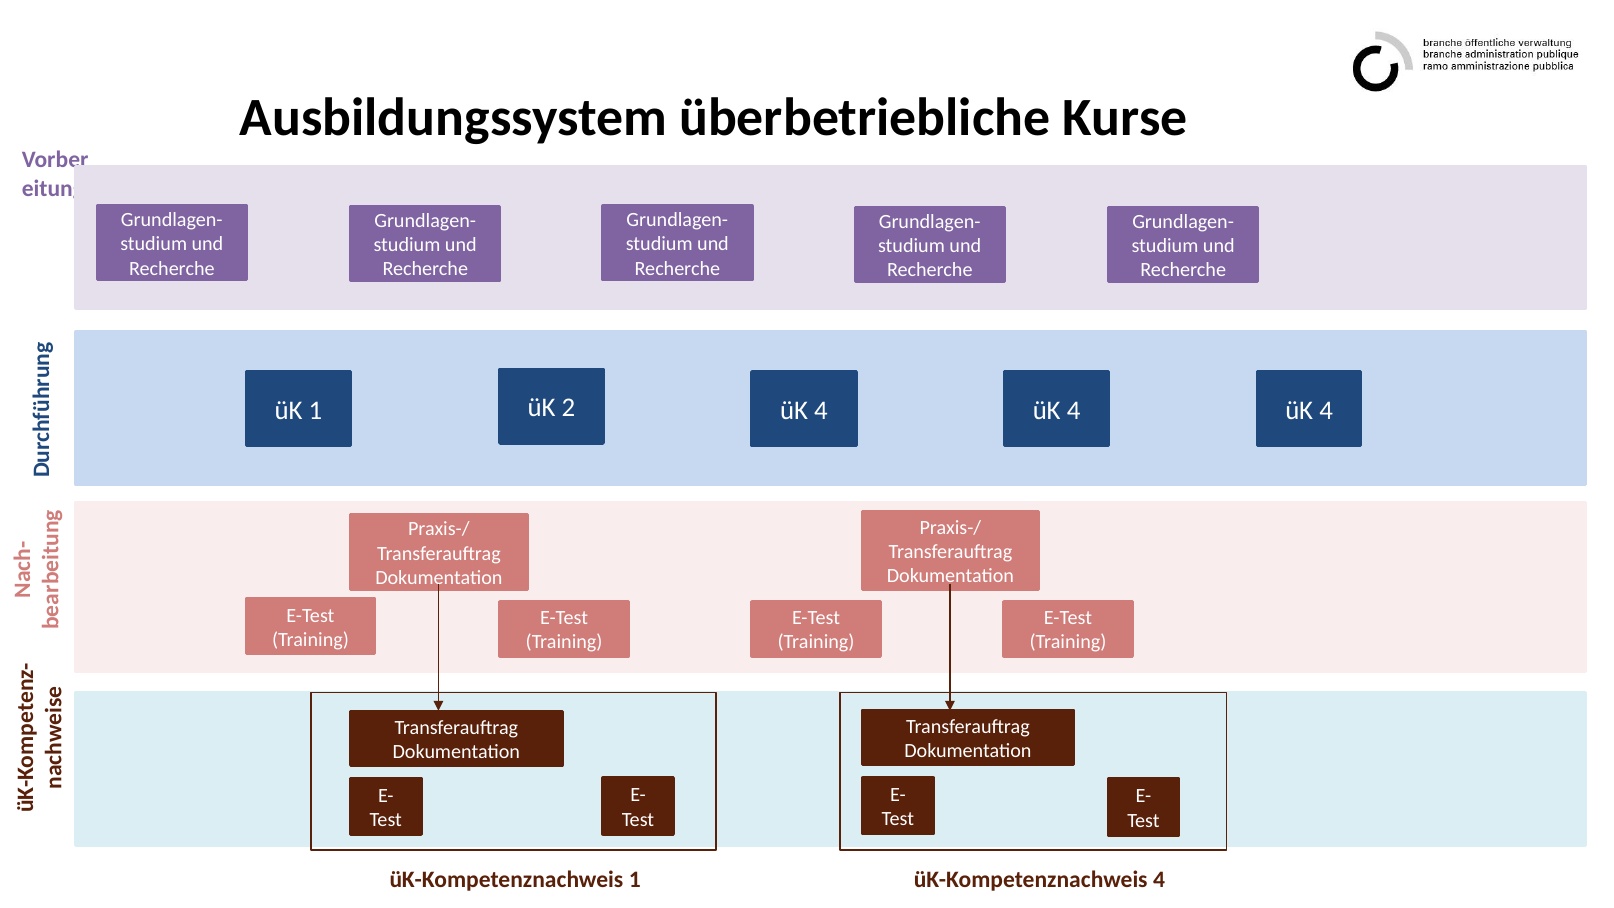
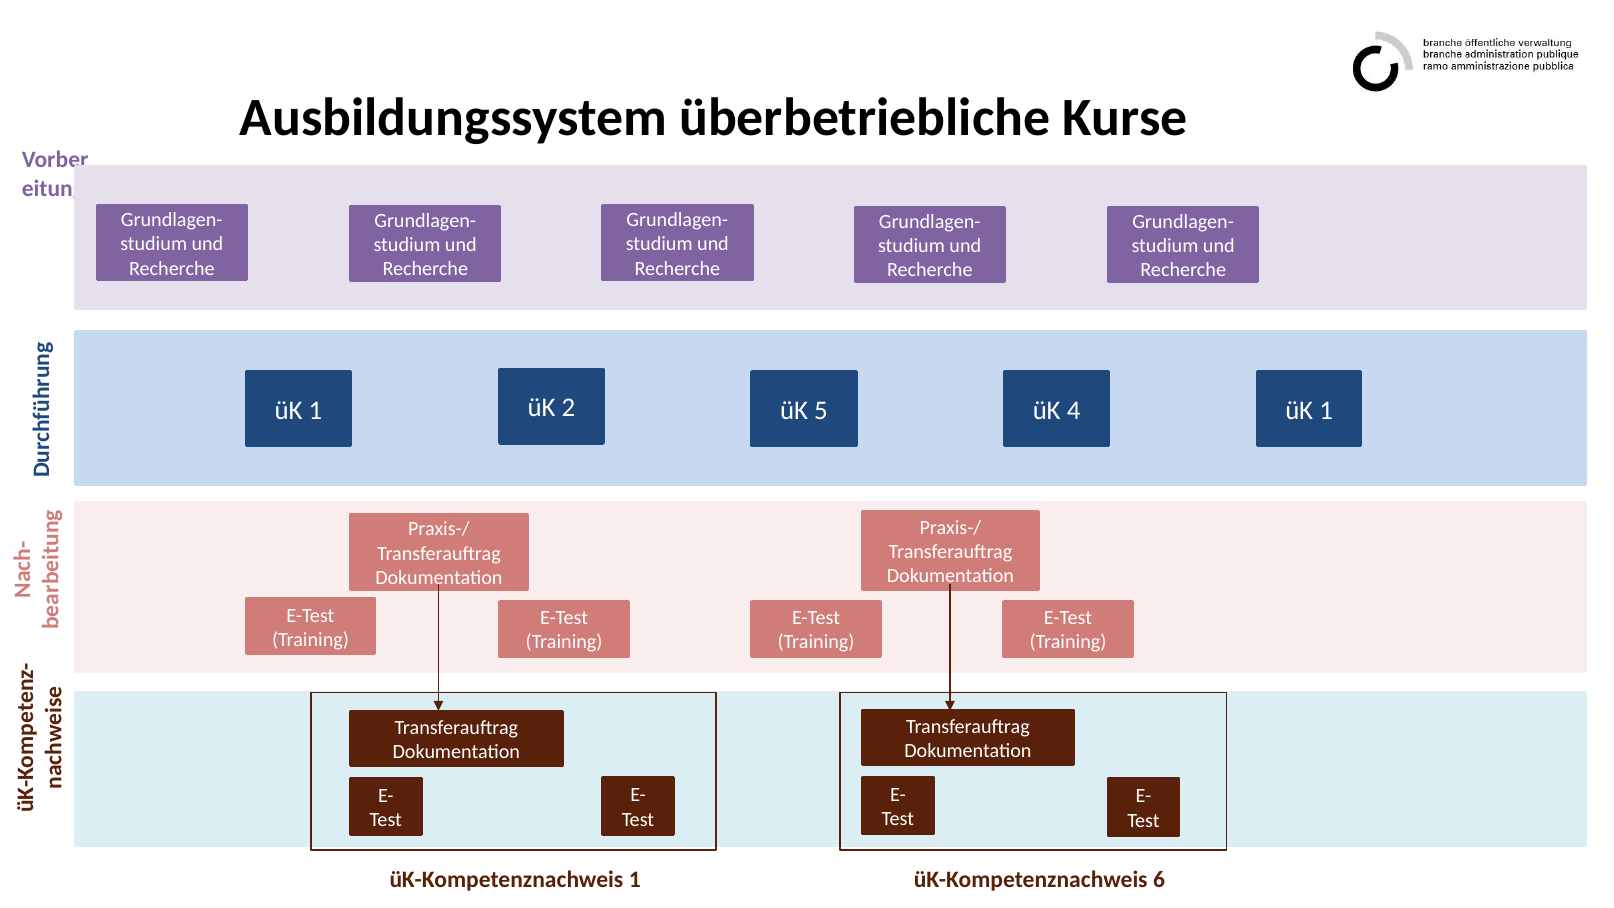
4 üK 4: 4 -> 1 (1326, 410)
1 üK 4: 4 -> 5 (821, 411)
üK-Kompetenznachweis 4: 4 -> 6 (1159, 879)
